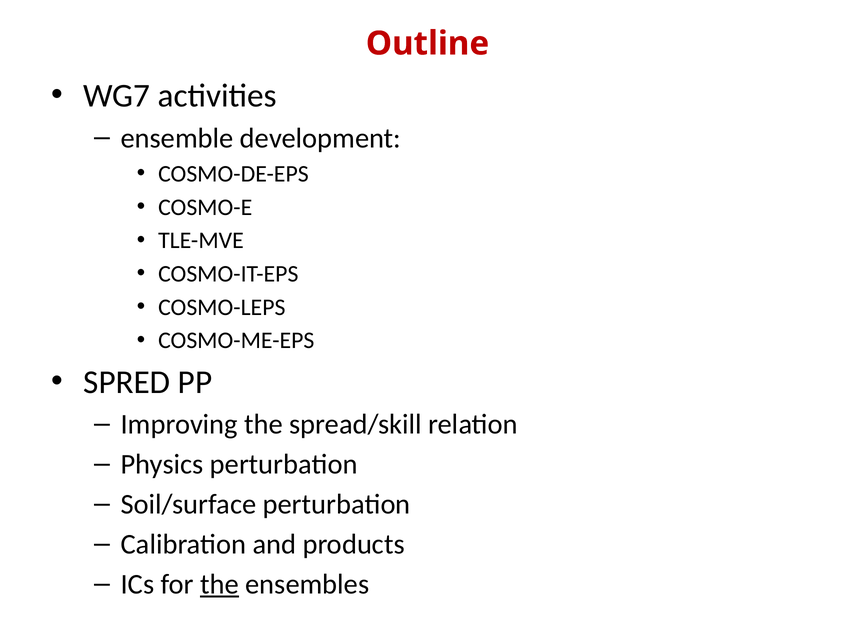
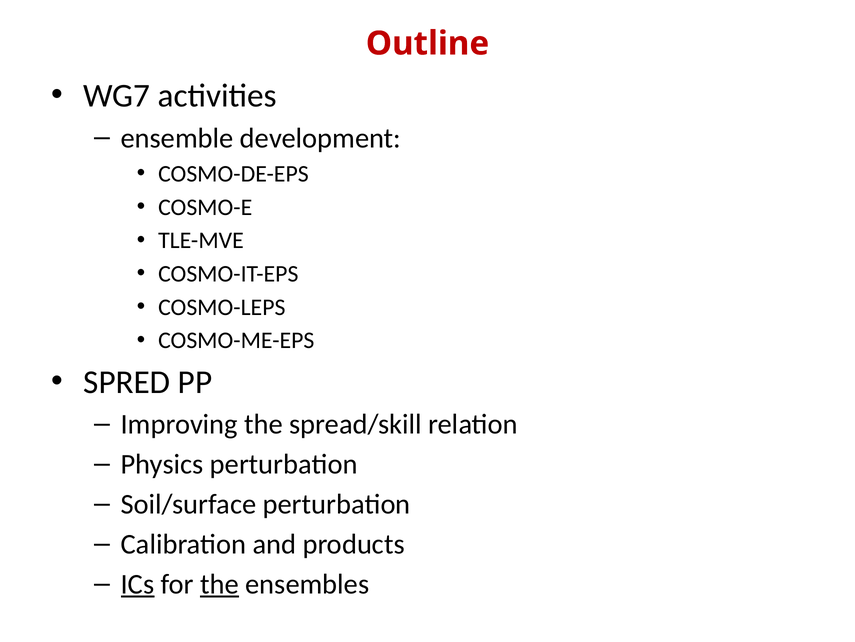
ICs underline: none -> present (138, 584)
